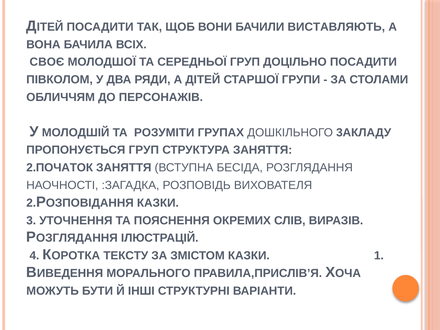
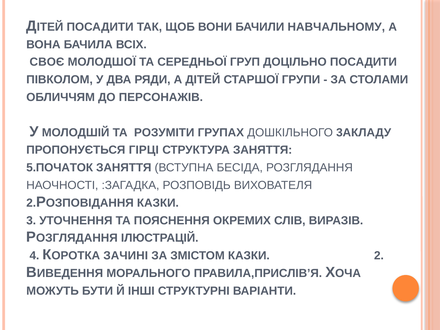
ВИСТАВЛЯЮТЬ: ВИСТАВЛЯЮТЬ -> НАВЧАЛЬНОМУ (336, 27)
ПРОПОНУЄТЬСЯ ГРУП: ГРУП -> ГІРЦІ (144, 150)
2.ПОЧАТОК: 2.ПОЧАТОК -> 5.ПОЧАТОК (60, 168)
ТЕКСТУ: ТЕКСТУ -> ЗАЧИНІ (126, 256)
КАЗКИ 1: 1 -> 2 (379, 256)
